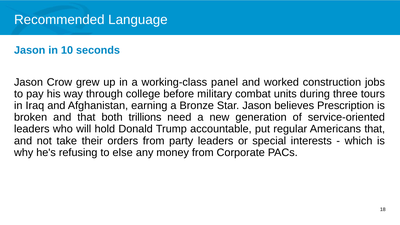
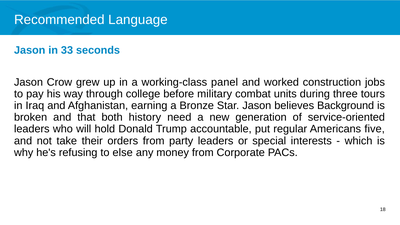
10: 10 -> 33 (67, 50)
Prescription: Prescription -> Background (346, 106)
trillions: trillions -> history (145, 117)
Americans that: that -> five (375, 129)
